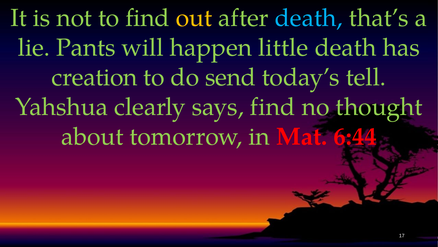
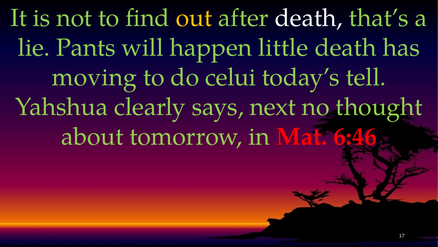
death colour: light blue -> white (309, 18)
creation: creation -> moving (94, 77)
send: send -> celui (231, 77)
says find: find -> next (273, 107)
6:44: 6:44 -> 6:46 (355, 136)
